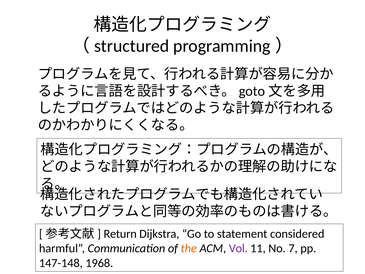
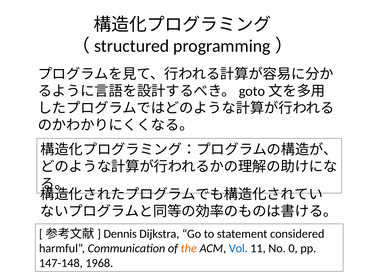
Return: Return -> Dennis (120, 234)
Vol colour: purple -> blue (238, 248)
7: 7 -> 0 (293, 248)
